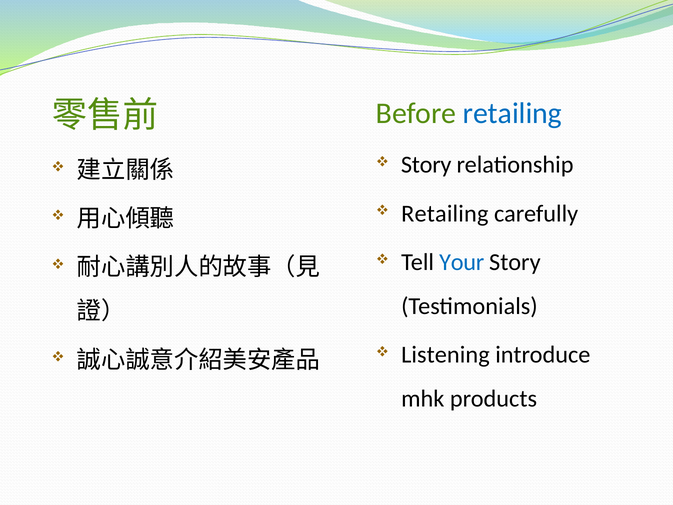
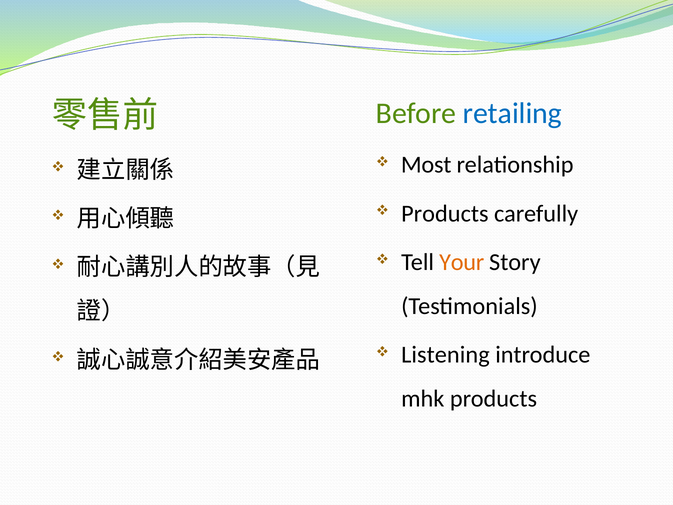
Story: Story -> Most (426, 165)
Retailing: Retailing -> Products (445, 213)
Your colour: blue -> orange (462, 262)
